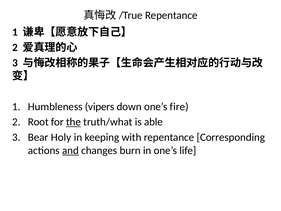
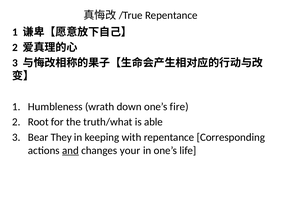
vipers: vipers -> wrath (100, 107)
the underline: present -> none (73, 122)
Holy: Holy -> They (61, 137)
burn: burn -> your (130, 150)
